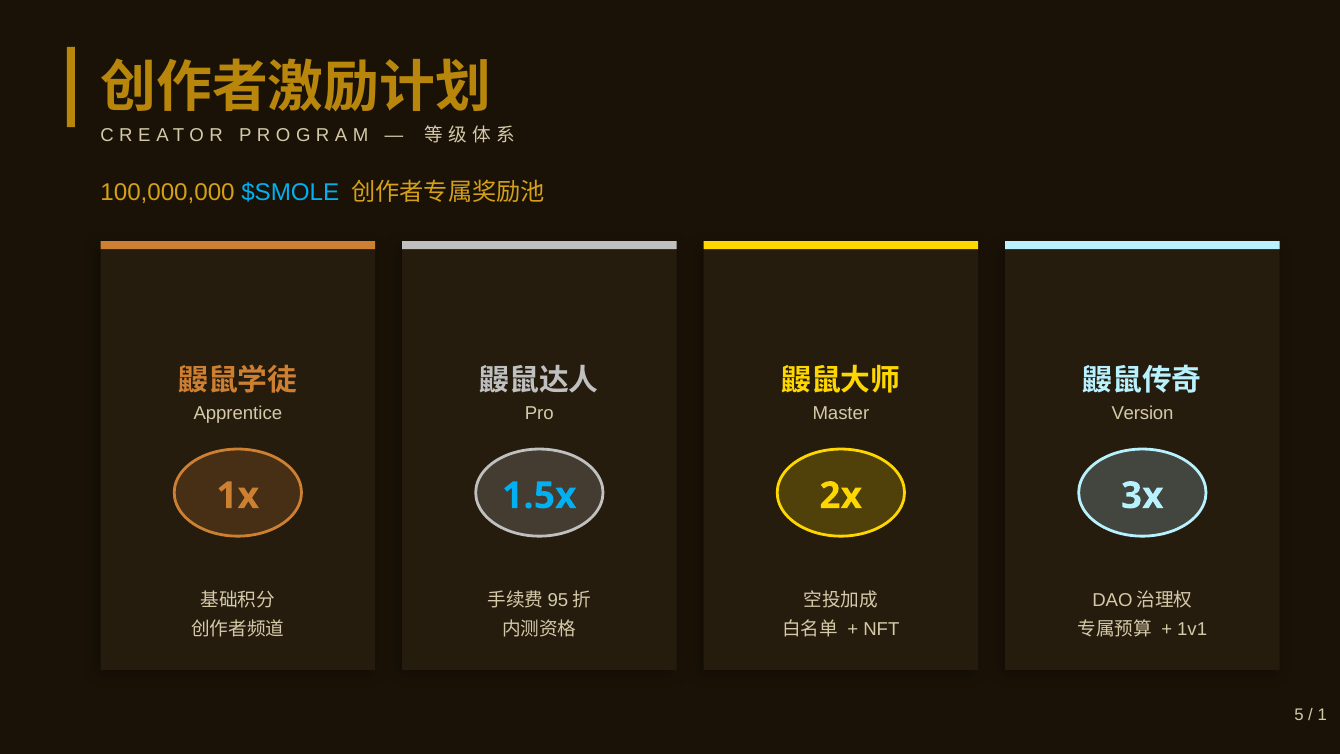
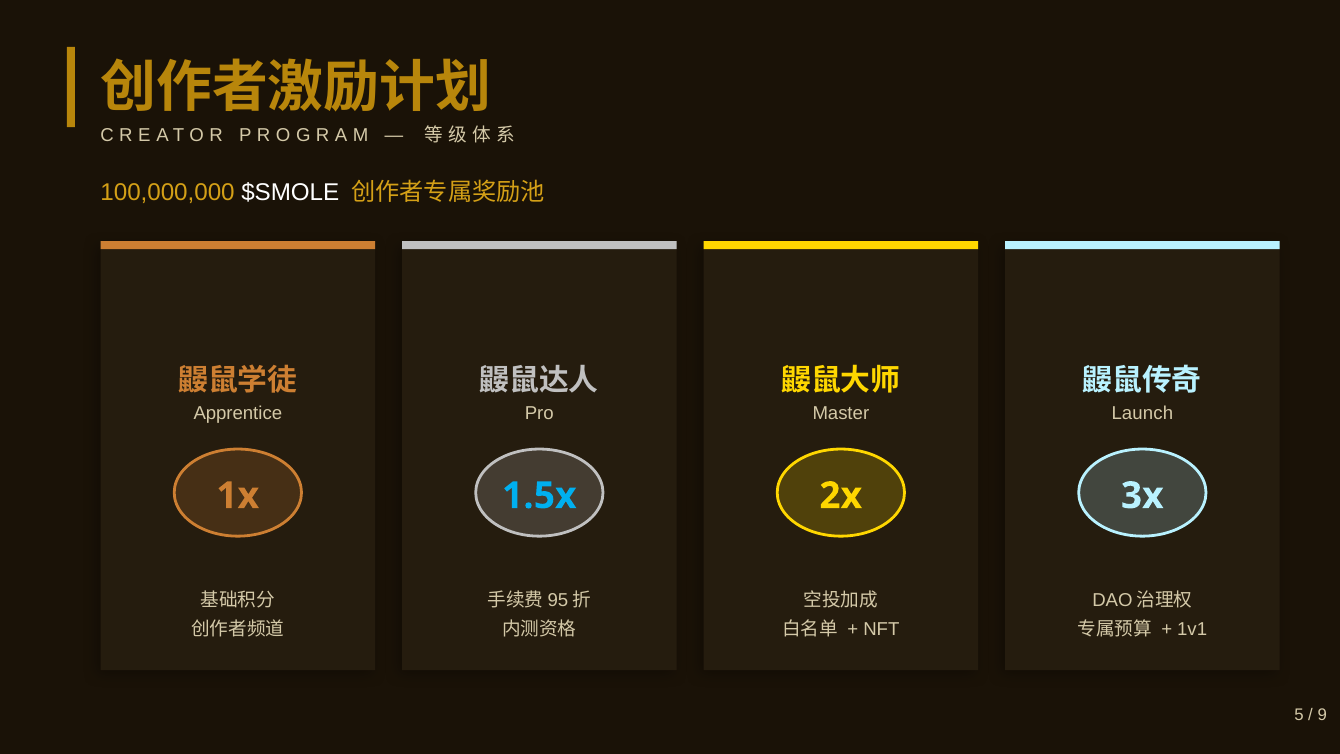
$SMOLE colour: light blue -> white (290, 193)
Version: Version -> Launch (1142, 413)
1: 1 -> 9 (1322, 715)
